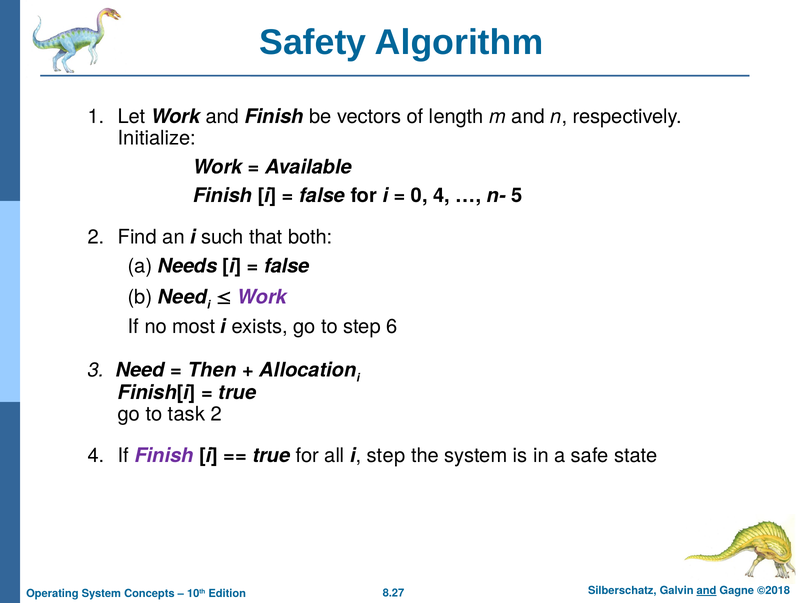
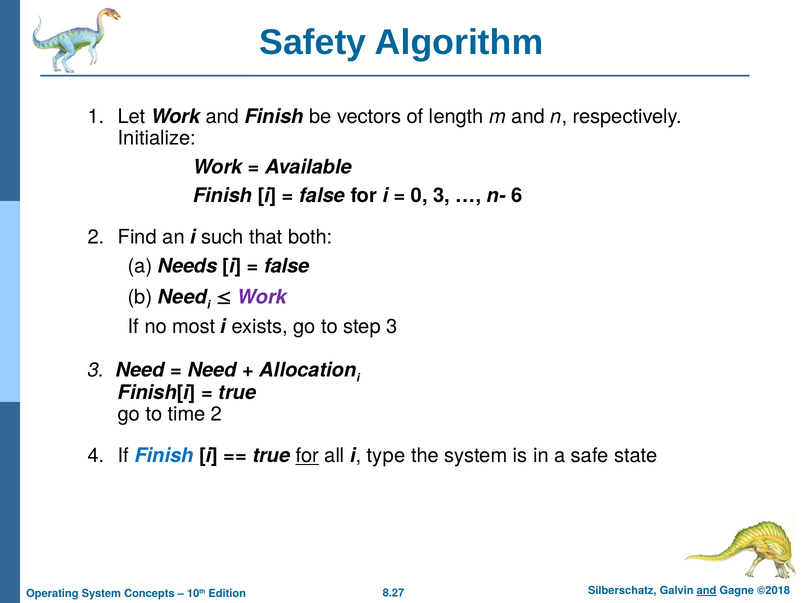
0 4: 4 -> 3 (442, 195)
5: 5 -> 6 (517, 195)
step 6: 6 -> 3 (392, 326)
Then: Then -> Need (212, 370)
task: task -> time (187, 414)
Finish colour: purple -> blue (164, 455)
for underline: none -> present (307, 455)
i step: step -> type (386, 455)
